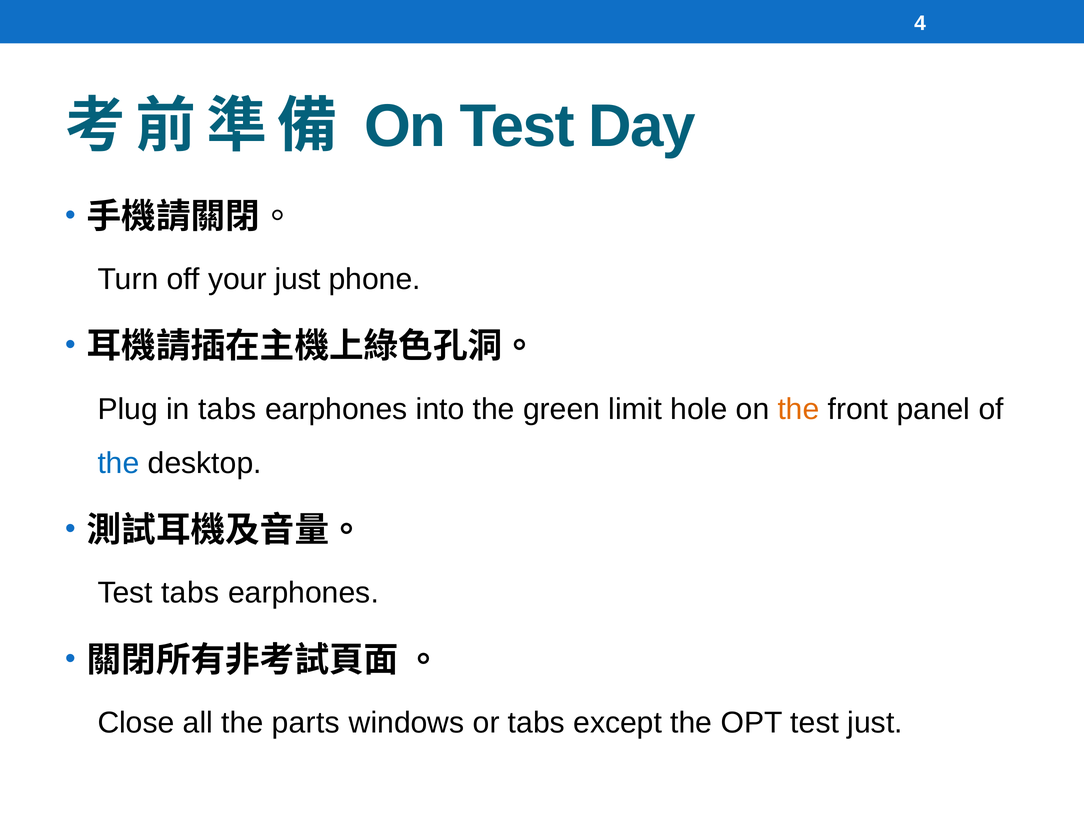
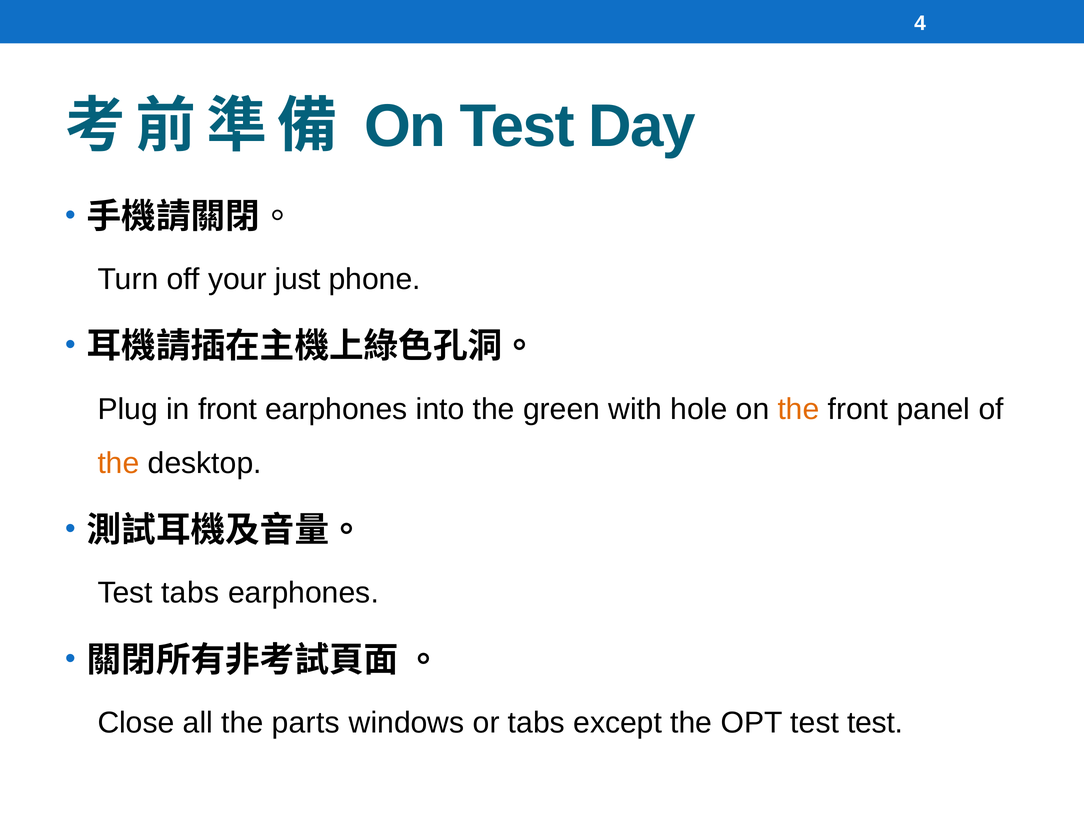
in tabs: tabs -> front (228, 409)
limit: limit -> with (635, 409)
the colour: blue -> orange (118, 463)
test just: just -> test (875, 723)
